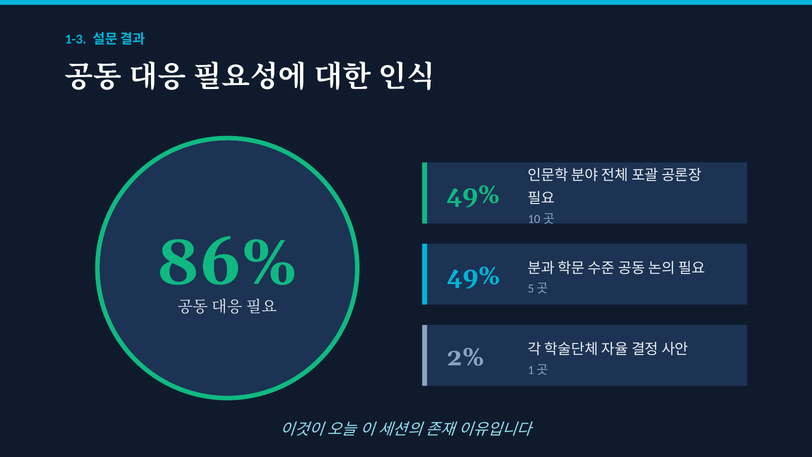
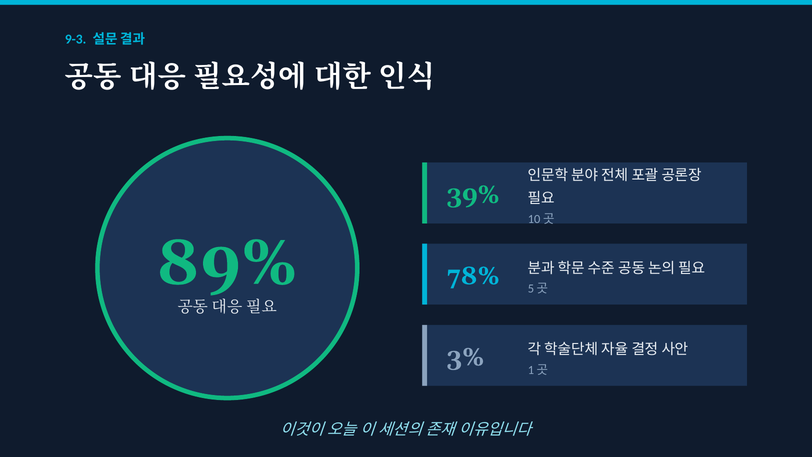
1-3: 1-3 -> 9-3 (76, 39)
49%: 49% -> 39% (473, 195)
86%: 86% -> 89% (227, 263)
49%: 49% -> 78% (473, 276)
2%: 2% -> 3% (465, 357)
